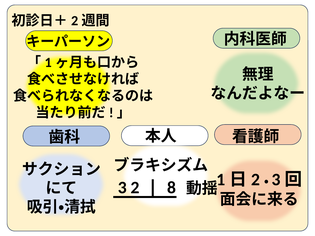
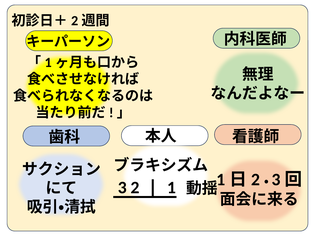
8: 8 -> 1 (172, 188)
